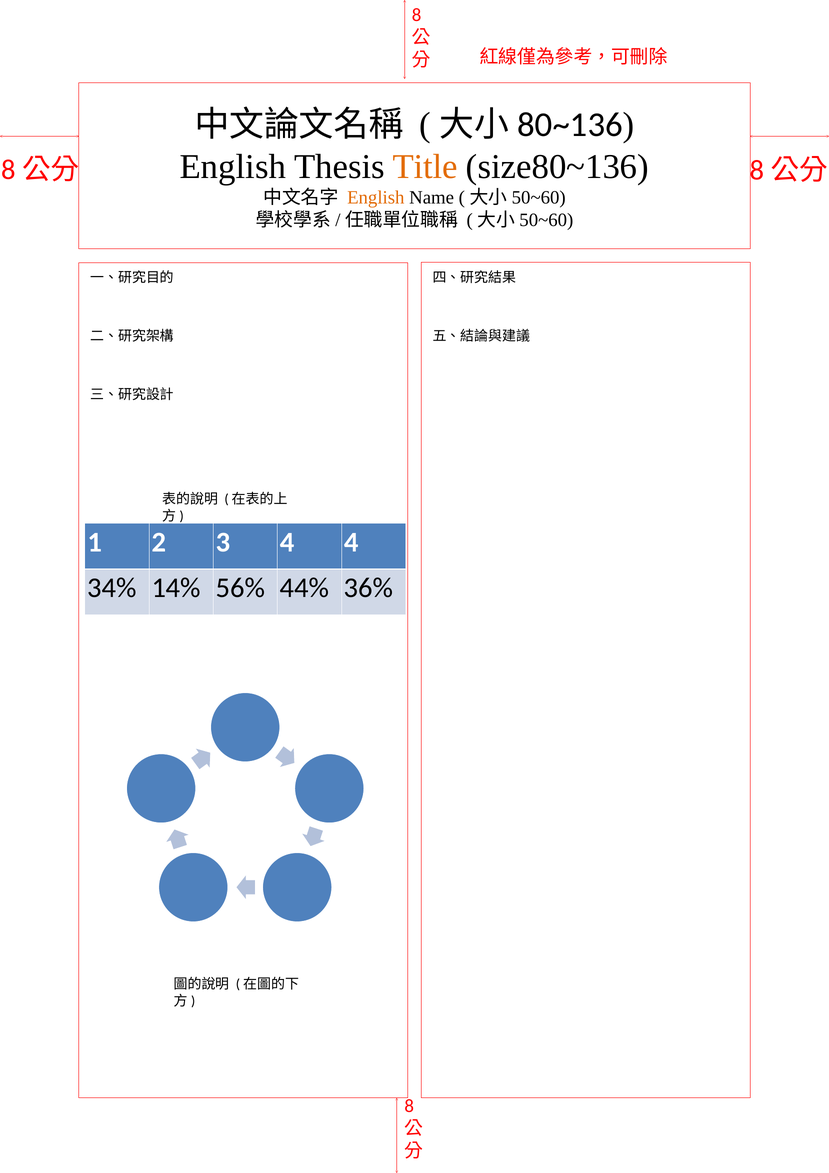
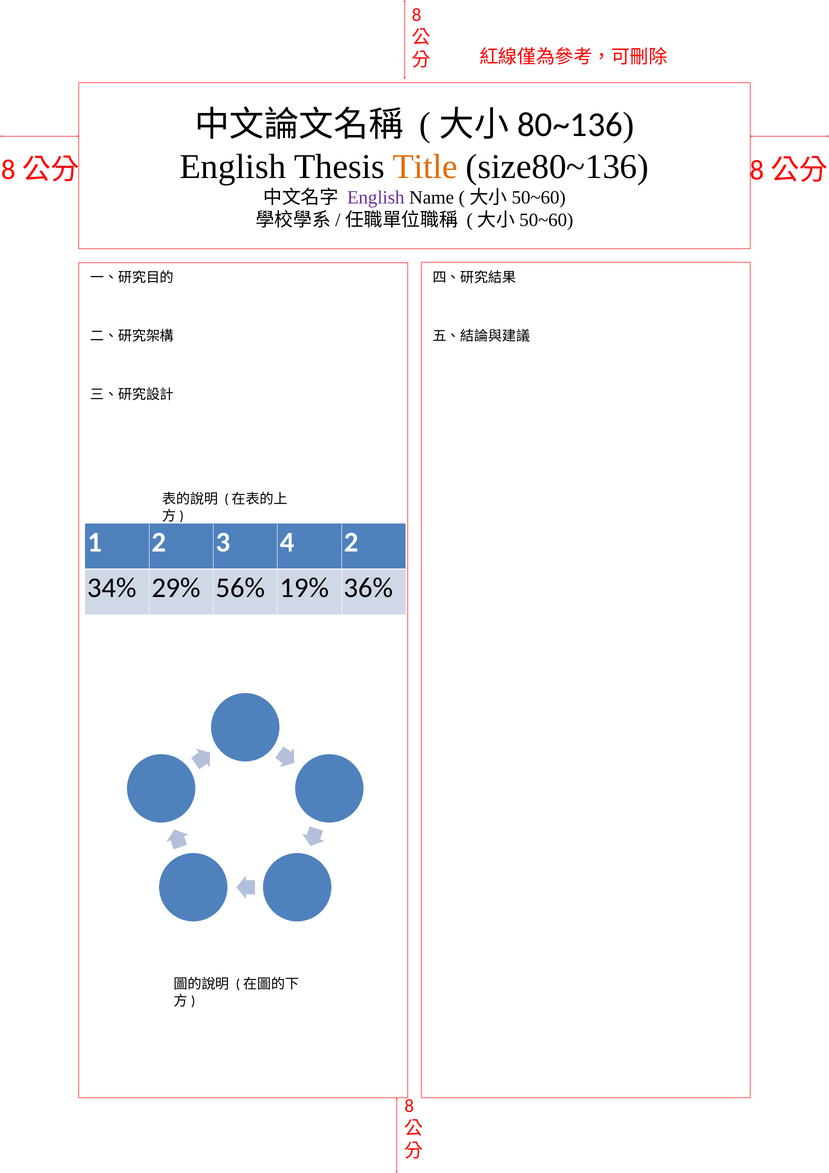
English colour: orange -> purple (376, 198)
4 4: 4 -> 2 (351, 542)
14%: 14% -> 29% (176, 588)
44%: 44% -> 19% (304, 588)
